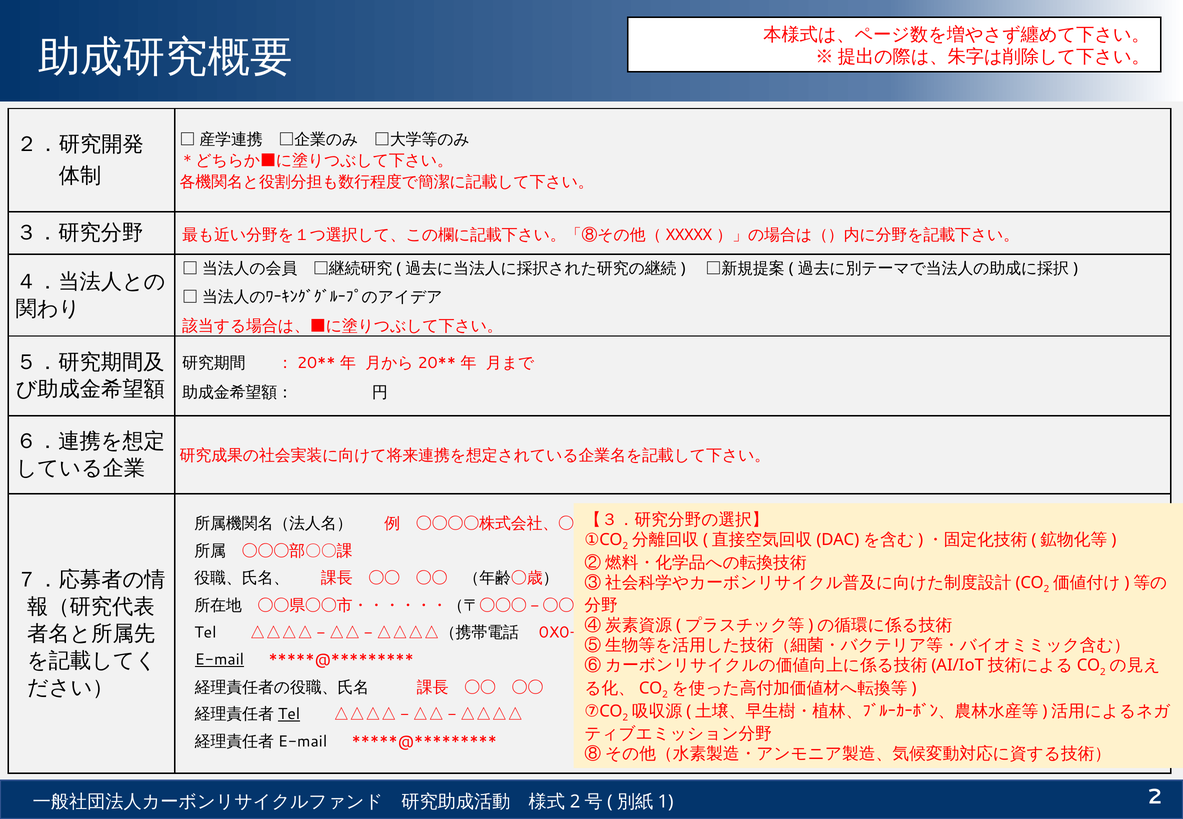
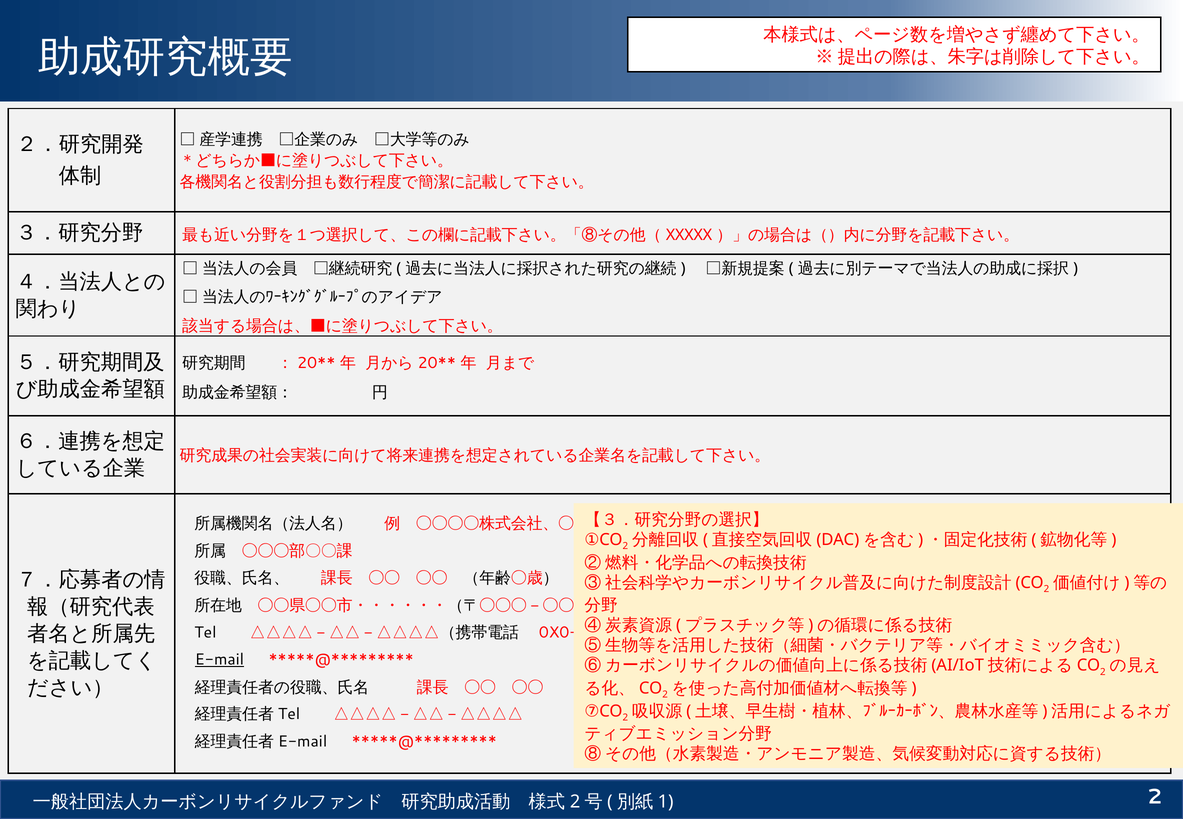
Tel underline: present -> none (289, 714)
